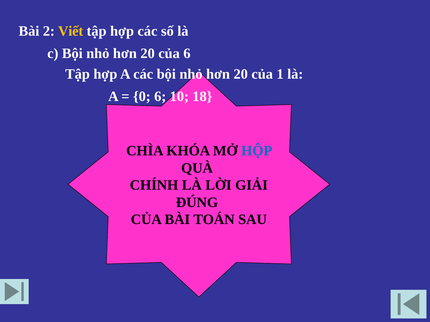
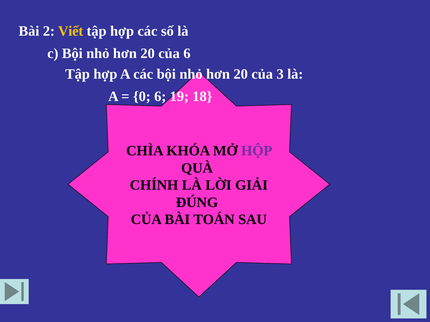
1: 1 -> 3 (280, 74)
10: 10 -> 19 (179, 97)
HỘP colour: blue -> purple (257, 151)
